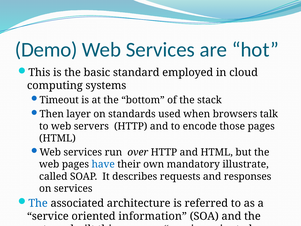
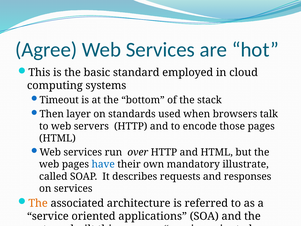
Demo: Demo -> Agree (46, 50)
The colour: blue -> orange (38, 203)
information: information -> applications (153, 216)
